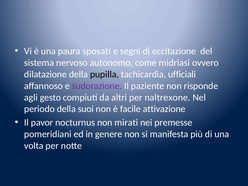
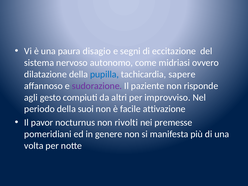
sposati: sposati -> disagio (97, 51)
pupilla colour: black -> blue (104, 74)
ufficiali: ufficiali -> sapere (182, 74)
naltrexone: naltrexone -> improvviso (168, 97)
mirati: mirati -> rivolti (126, 123)
